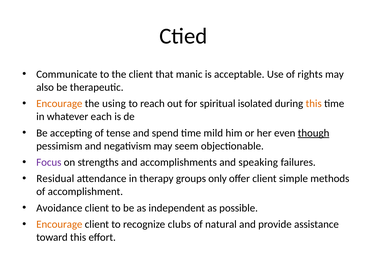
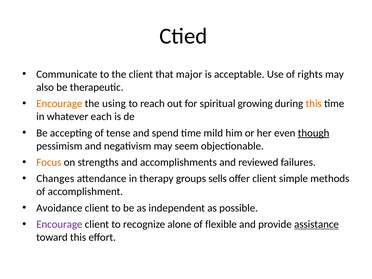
manic: manic -> major (189, 74)
isolated: isolated -> growing (255, 104)
Focus colour: purple -> orange (49, 162)
speaking: speaking -> reviewed (258, 162)
Residual: Residual -> Changes (55, 179)
only: only -> sells (218, 179)
Encourage colour: orange -> purple (59, 224)
clubs: clubs -> alone (179, 224)
natural: natural -> flexible (221, 224)
assistance underline: none -> present (316, 224)
